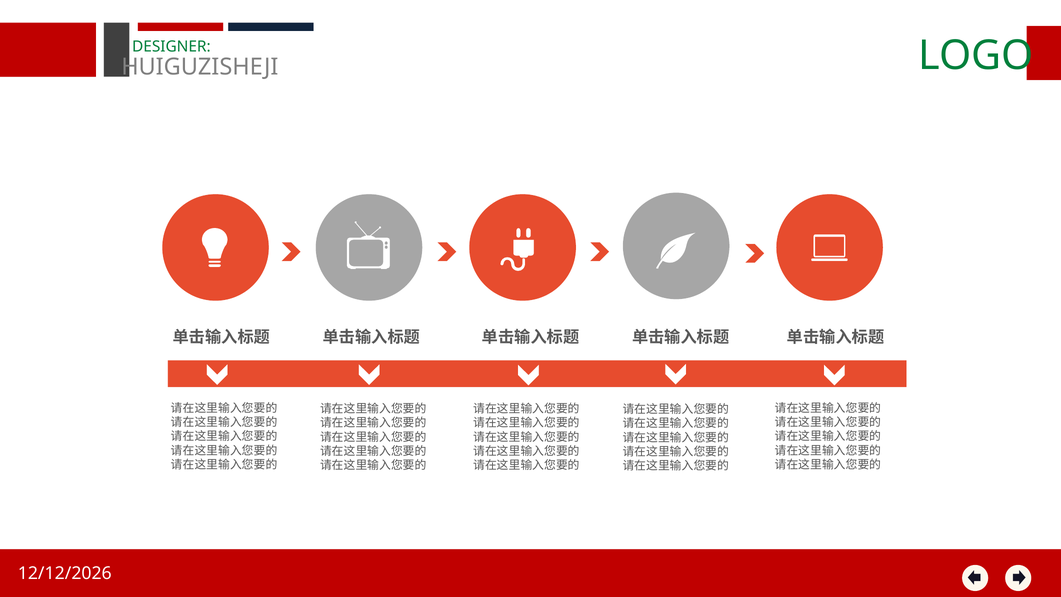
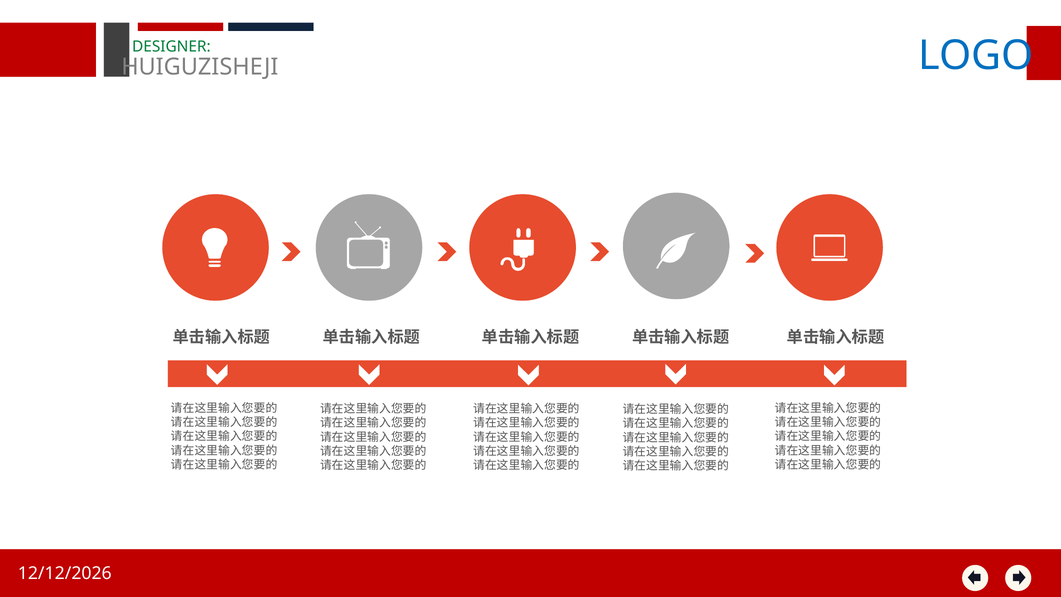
LOGO colour: green -> blue (976, 56)
